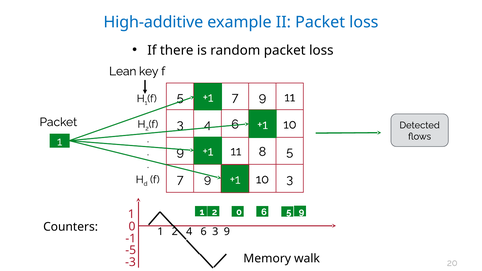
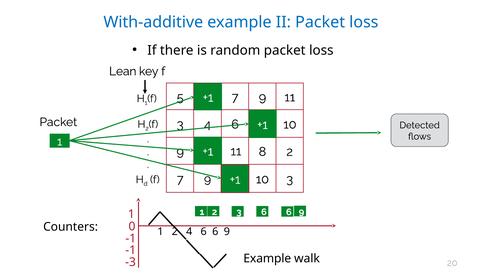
High-additive: High-additive -> With-additive (153, 22)
8 5: 5 -> 2 (290, 152)
2 0: 0 -> 3 (239, 212)
5: 5 -> 6 (289, 212)
4 6 3: 3 -> 6 (215, 232)
-5: -5 -> -1 (131, 250)
Memory: Memory -> Example (267, 259)
